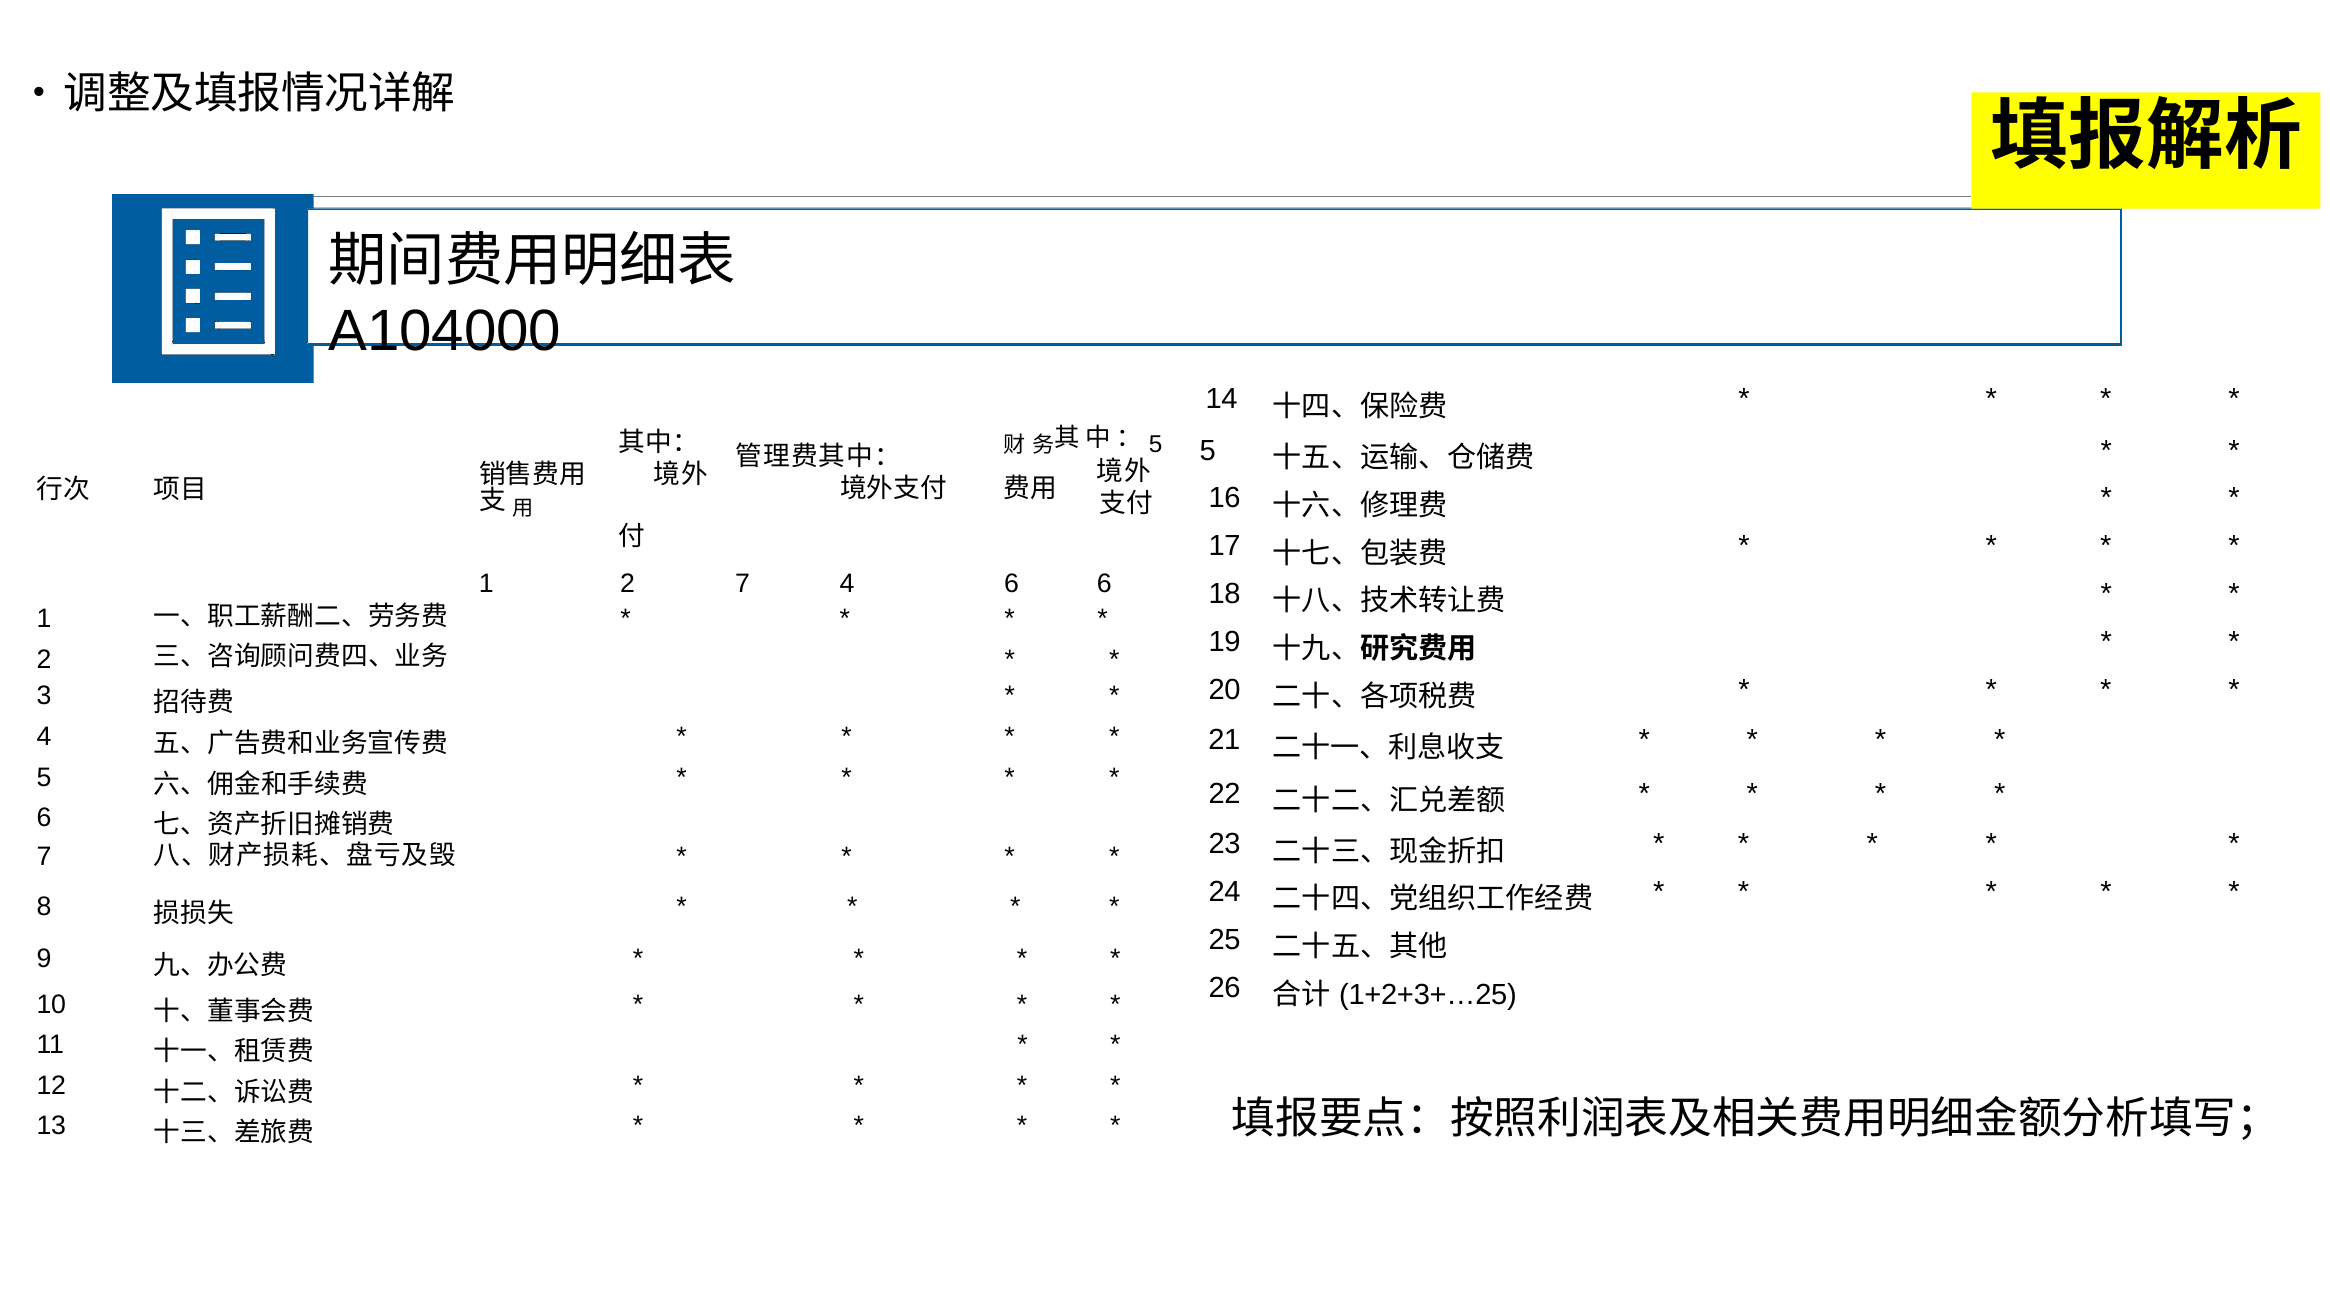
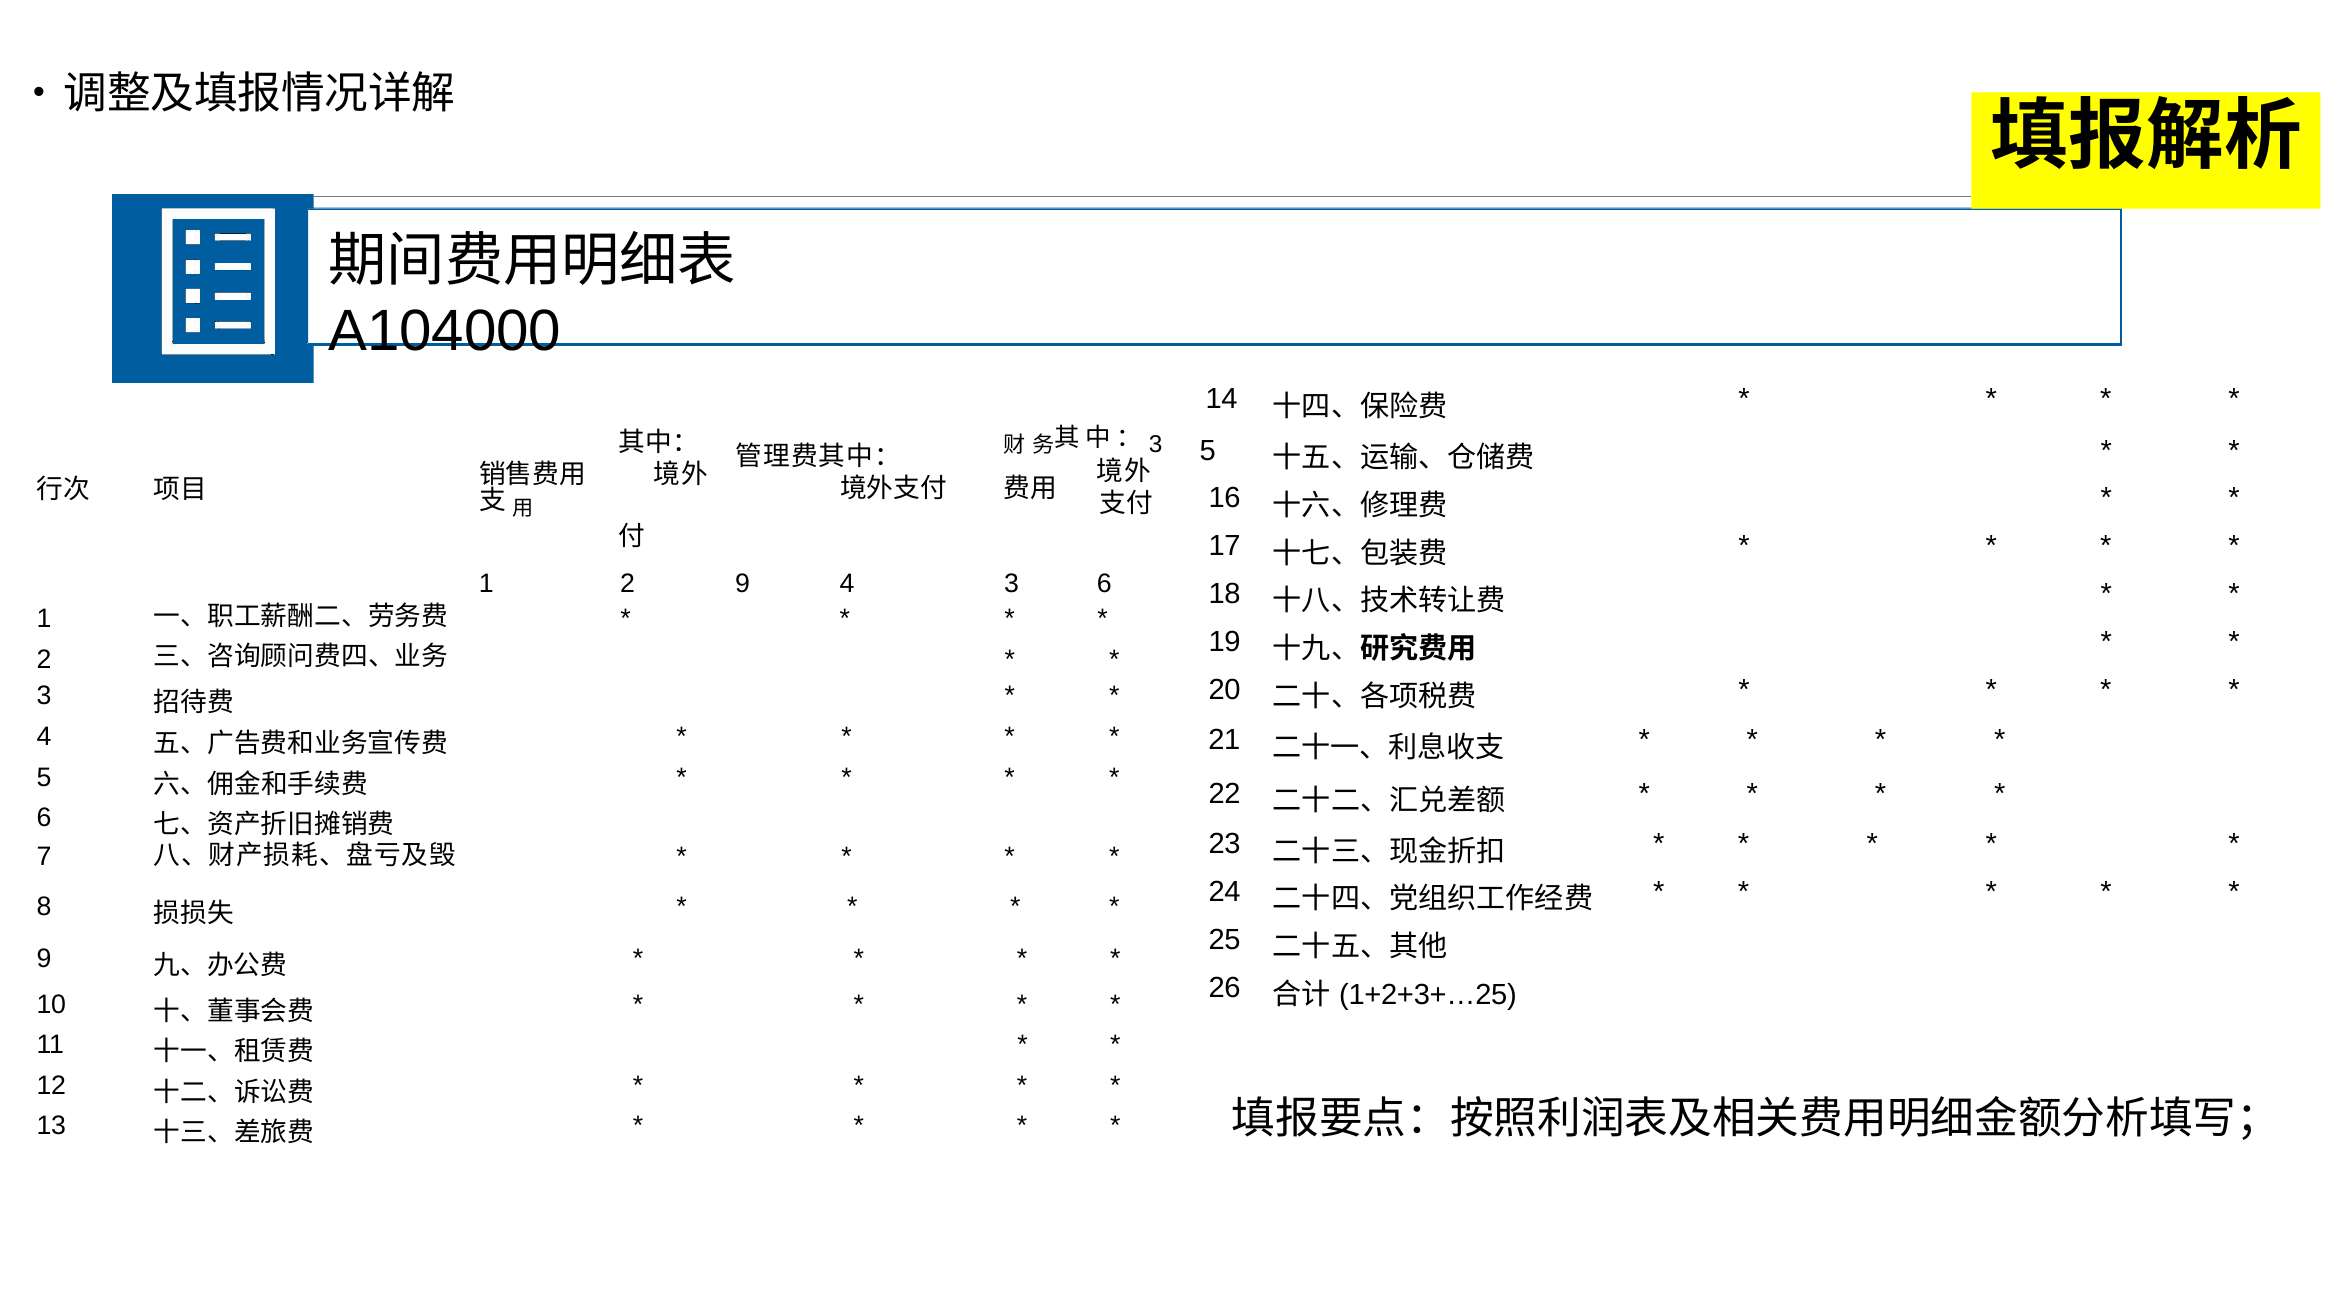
5: 5 -> 3 (1156, 444)
2 7: 7 -> 9 (742, 584)
4 6: 6 -> 3 (1012, 584)
